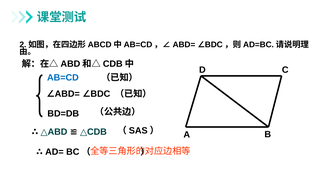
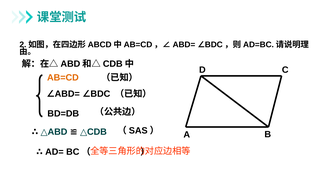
AB=CD colour: blue -> orange (63, 78)
